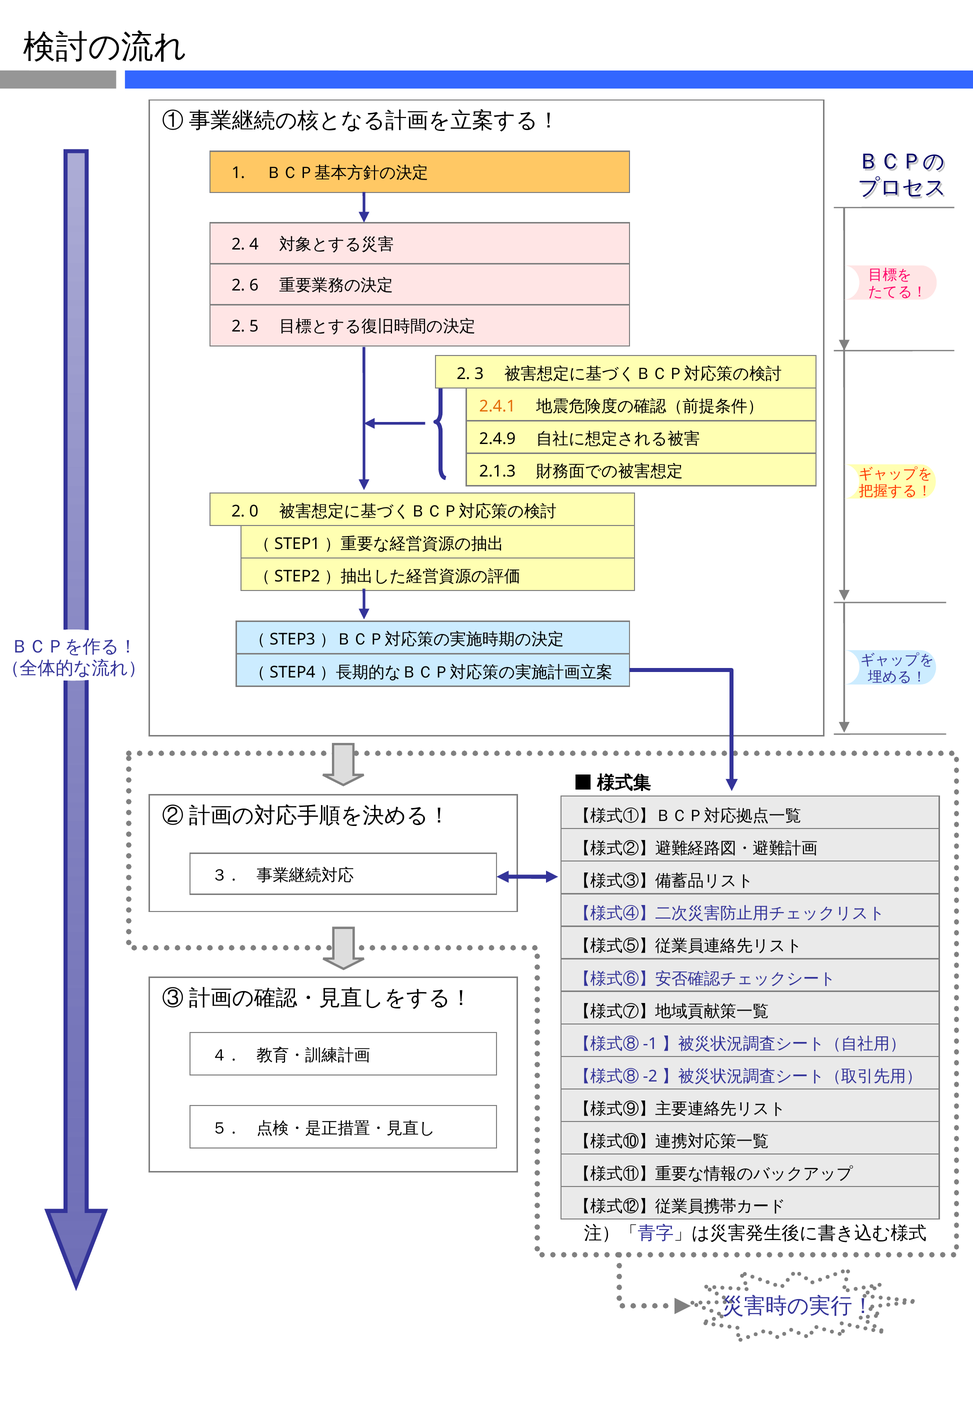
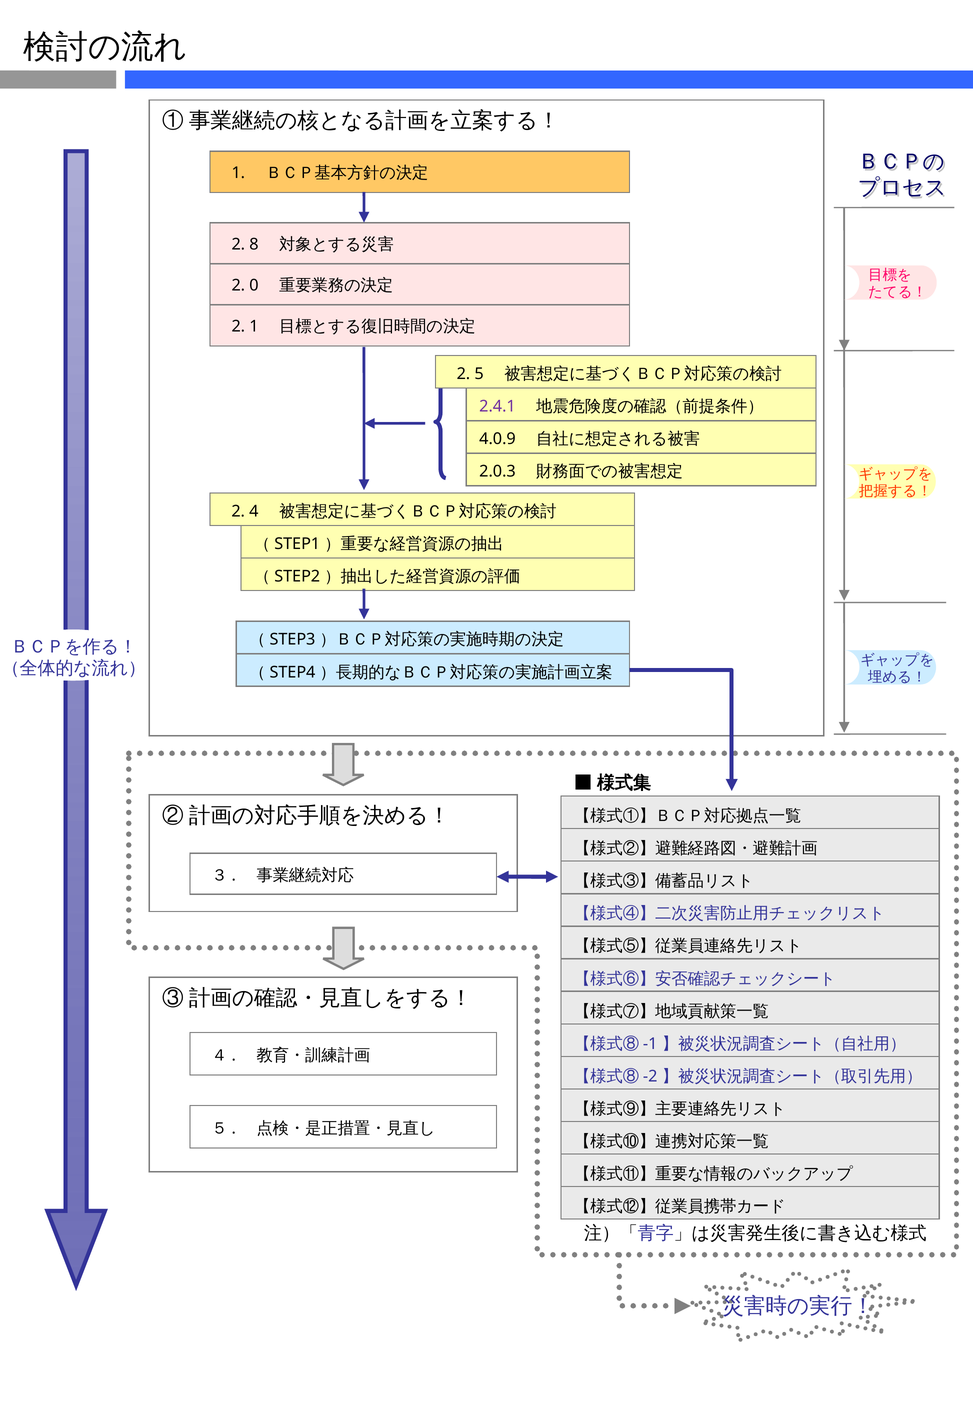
4: 4 -> 8 (254, 244)
6: 6 -> 0 (254, 285)
2 5: 5 -> 1 (254, 326)
3: 3 -> 5 (479, 374)
2.4.1 colour: orange -> purple (498, 406)
2.4.9: 2.4.9 -> 4.0.9 (498, 439)
2.1.3: 2.1.3 -> 2.0.3 (498, 471)
0: 0 -> 4 (254, 511)
